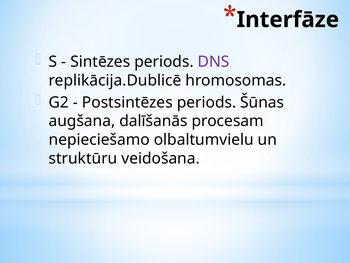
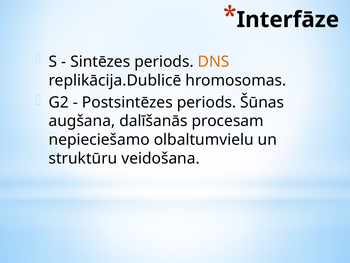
DNS colour: purple -> orange (214, 62)
